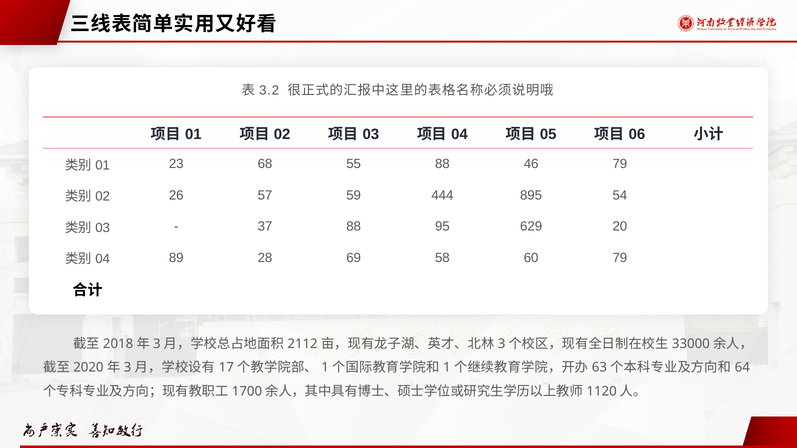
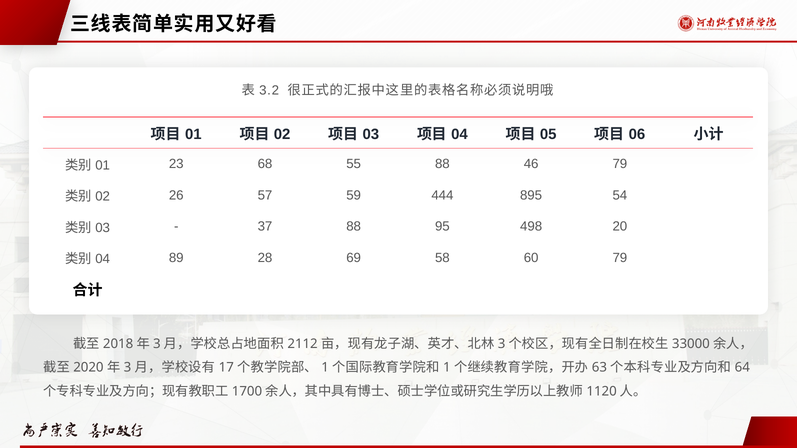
629: 629 -> 498 (531, 227)
